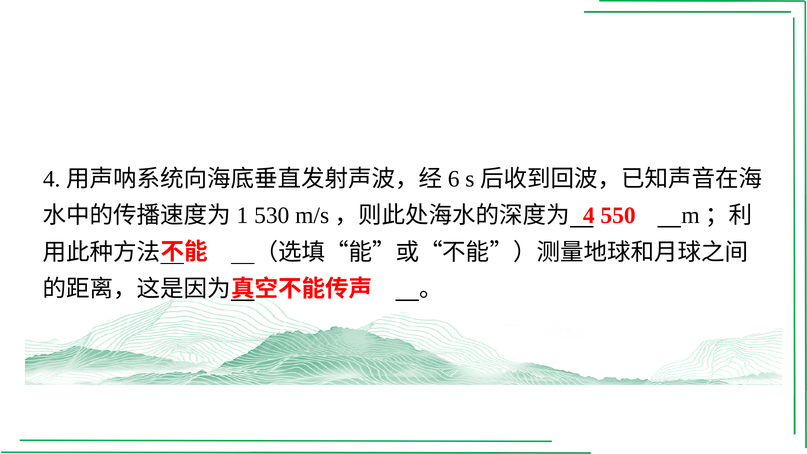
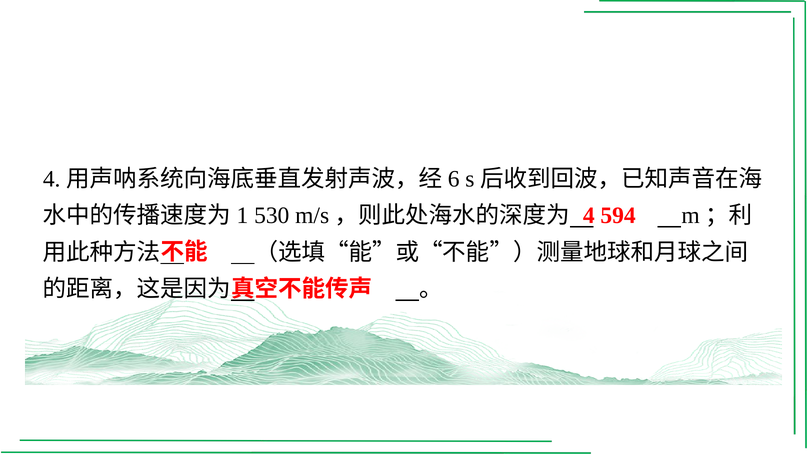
550: 550 -> 594 (618, 215)
